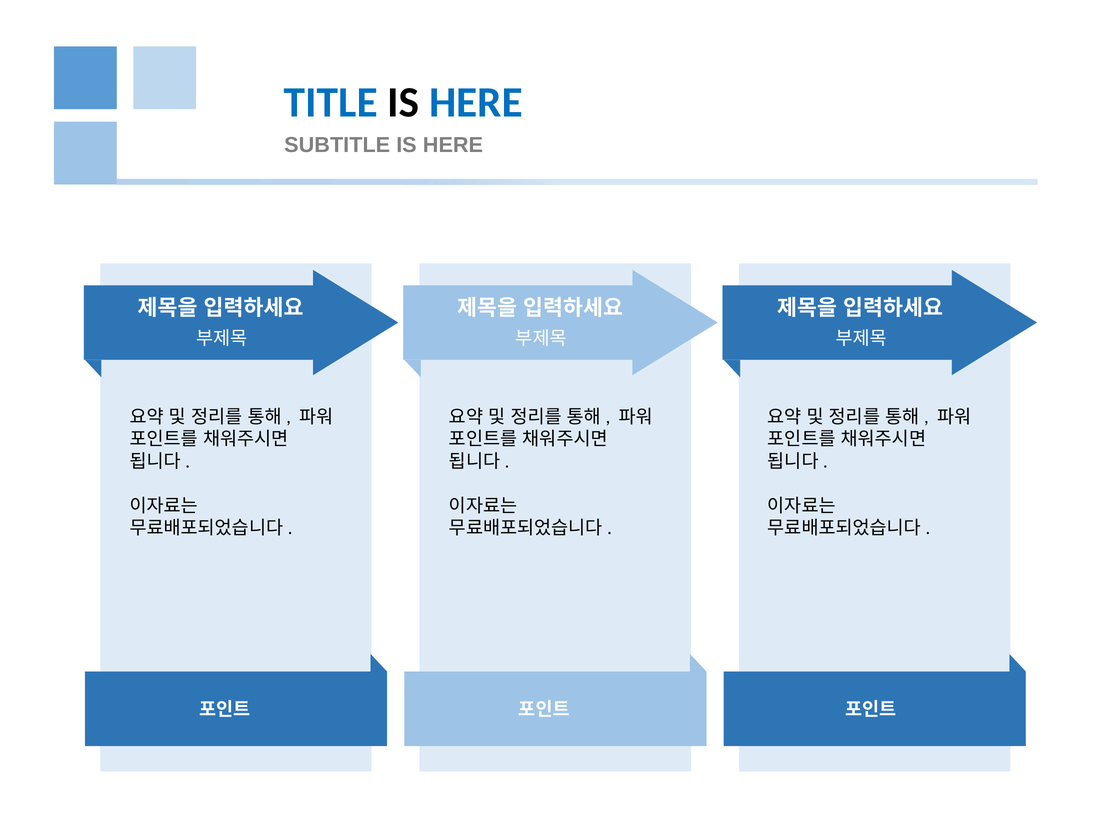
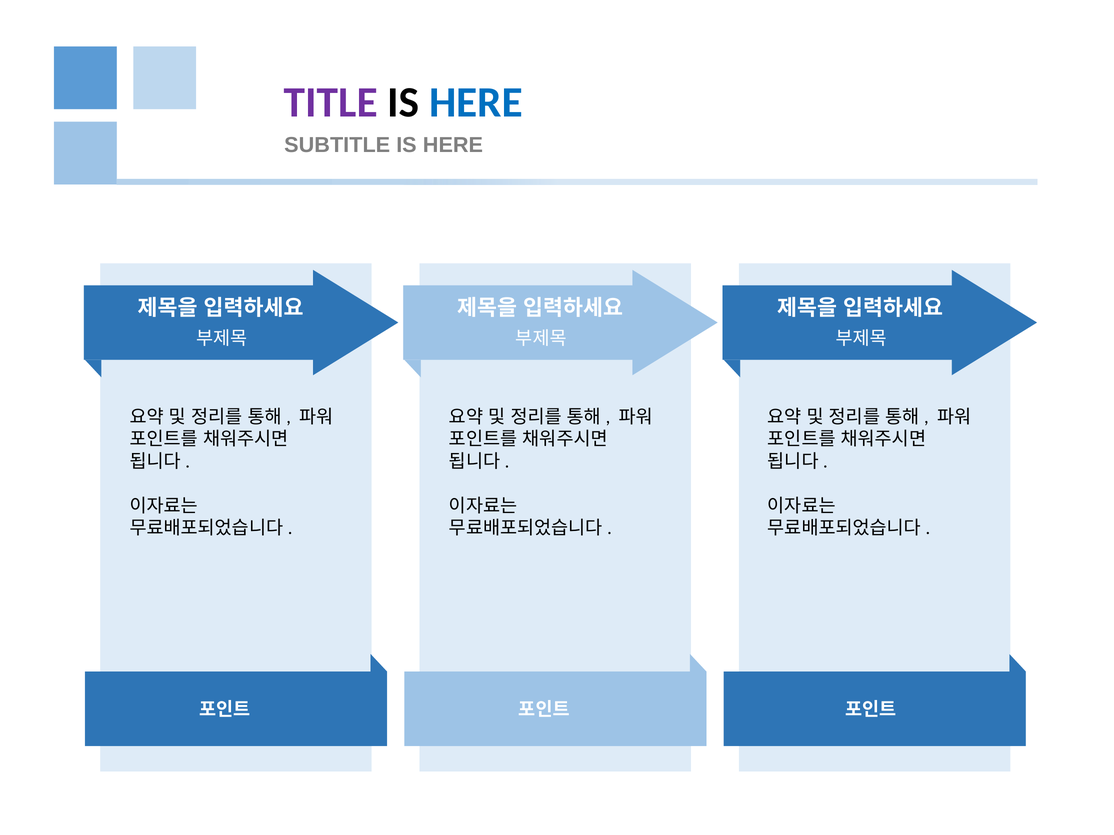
TITLE colour: blue -> purple (331, 102)
